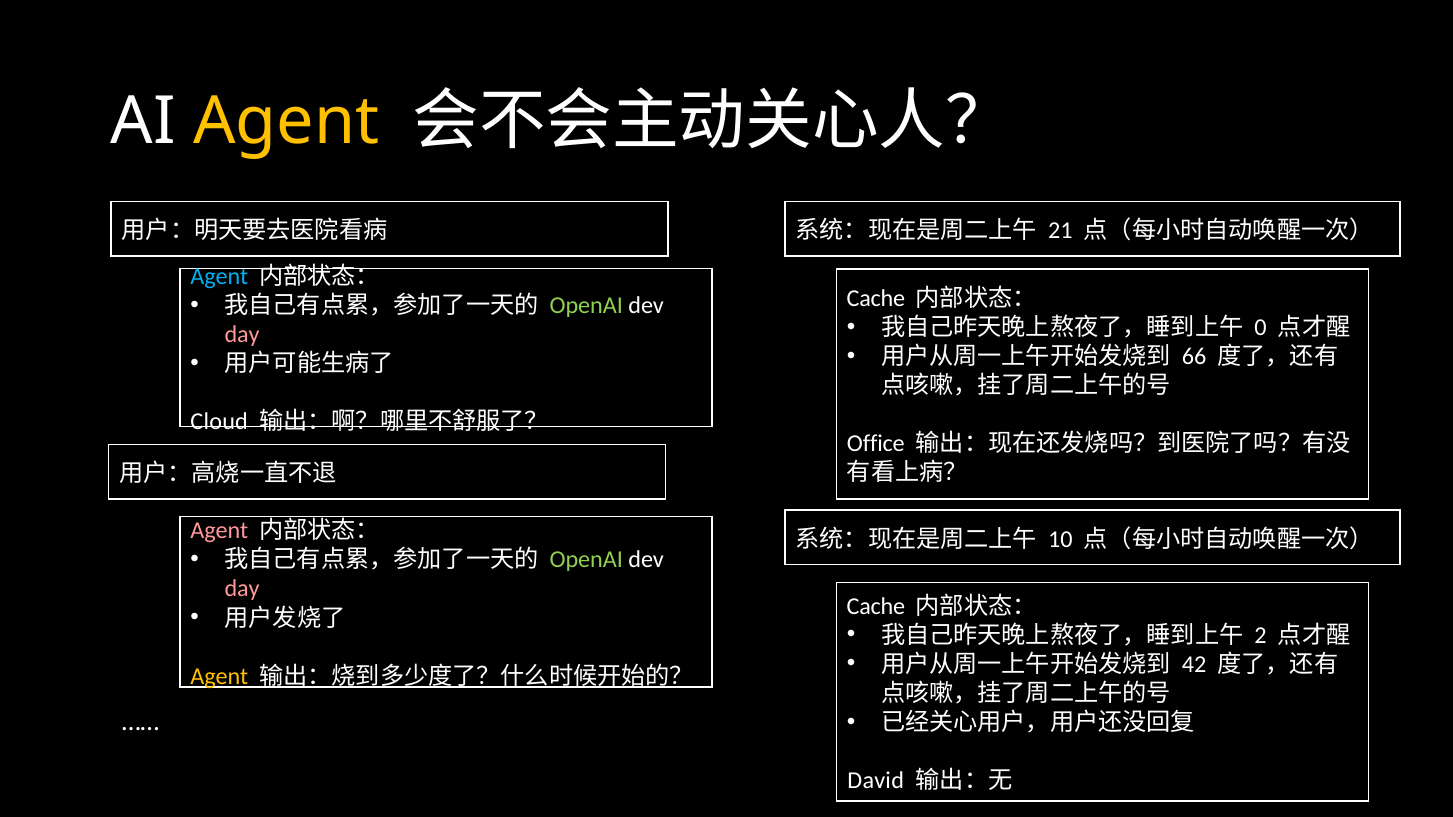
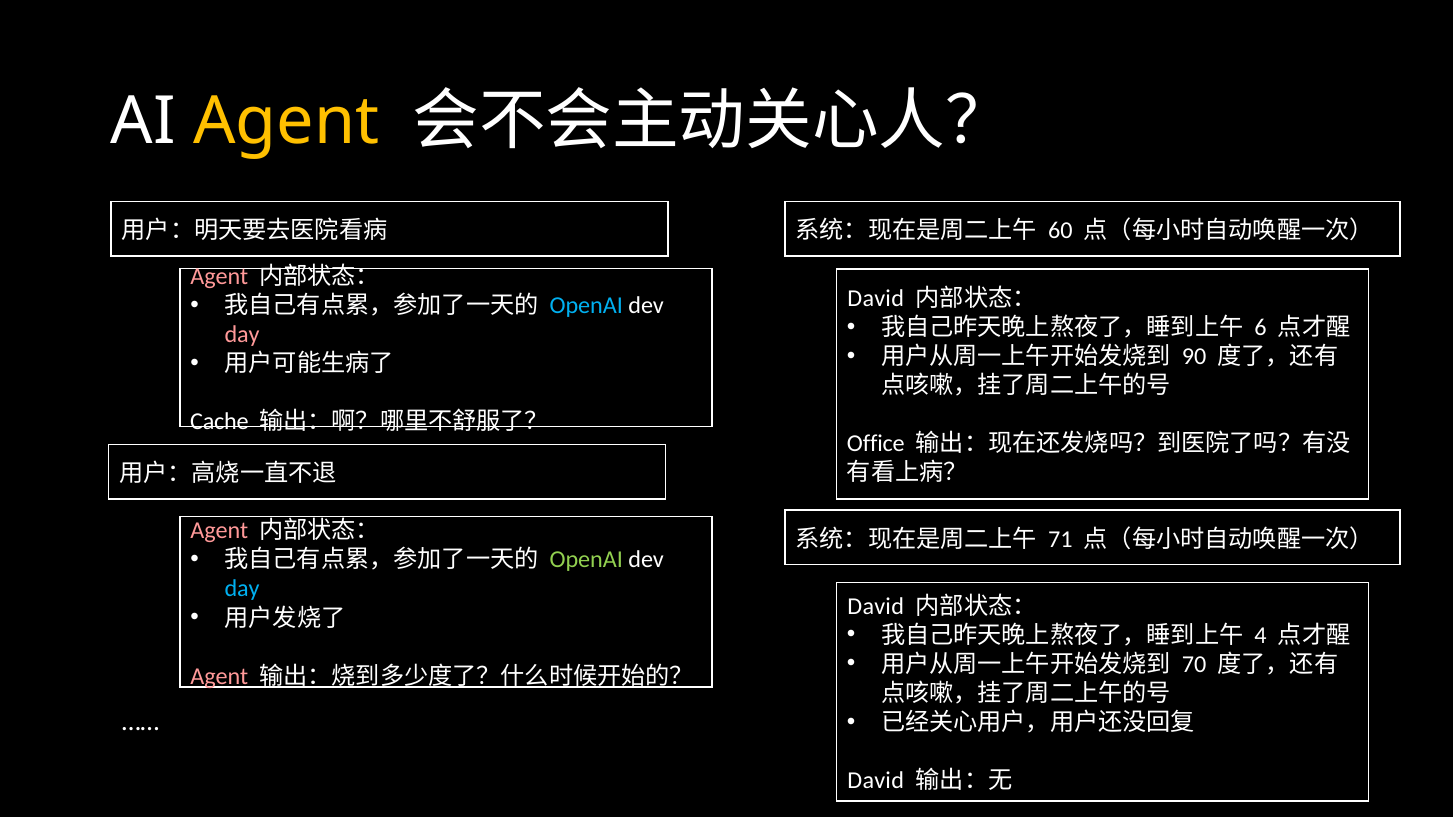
21: 21 -> 60 (1060, 230)
Agent colour: light blue -> pink (219, 277)
Cache: Cache -> David (876, 299)
OpenAI colour: light green -> light blue (586, 306)
0: 0 -> 6 (1261, 328)
66: 66 -> 90 (1194, 357)
Cloud: Cloud -> Cache (219, 422)
10: 10 -> 71 (1060, 539)
day colour: pink -> light blue (242, 589)
Cache: Cache -> David (876, 607)
2: 2 -> 4 (1261, 636)
42: 42 -> 70 (1194, 665)
Agent colour: yellow -> pink (219, 676)
